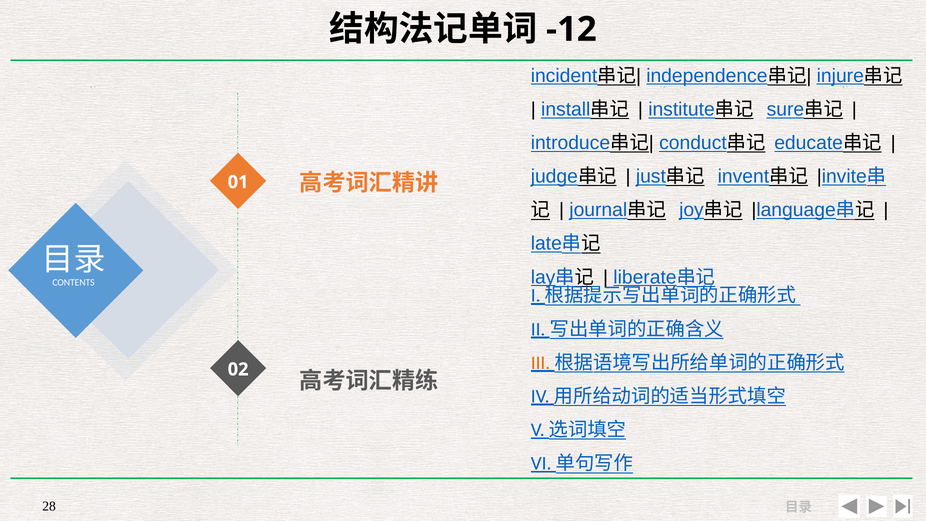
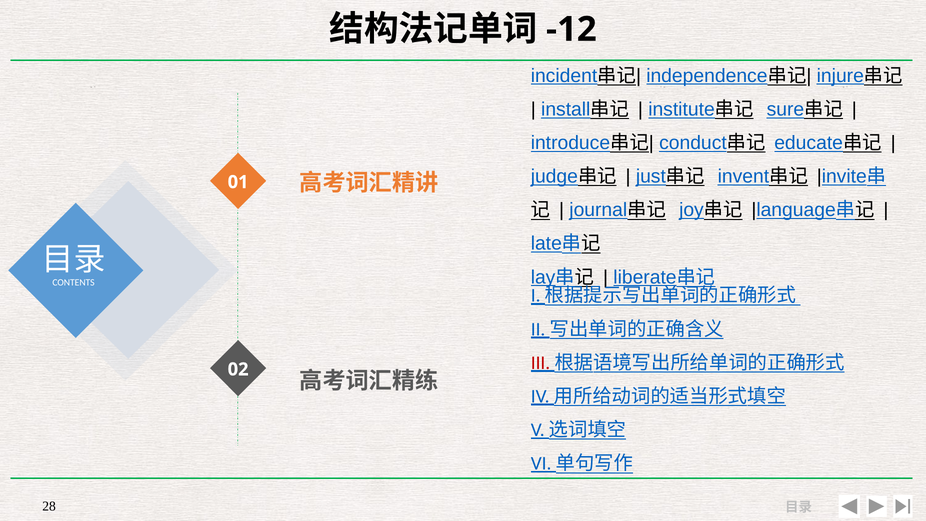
III colour: orange -> red (540, 363)
